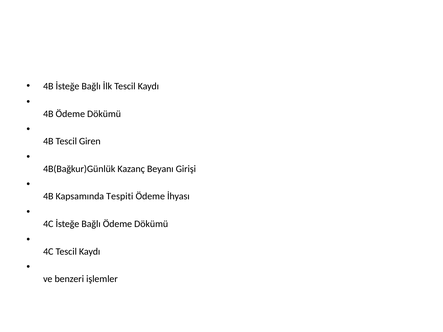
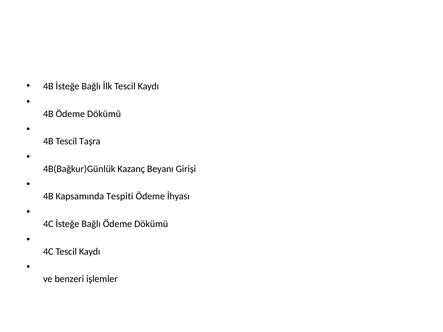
Giren: Giren -> Taşra (90, 141)
